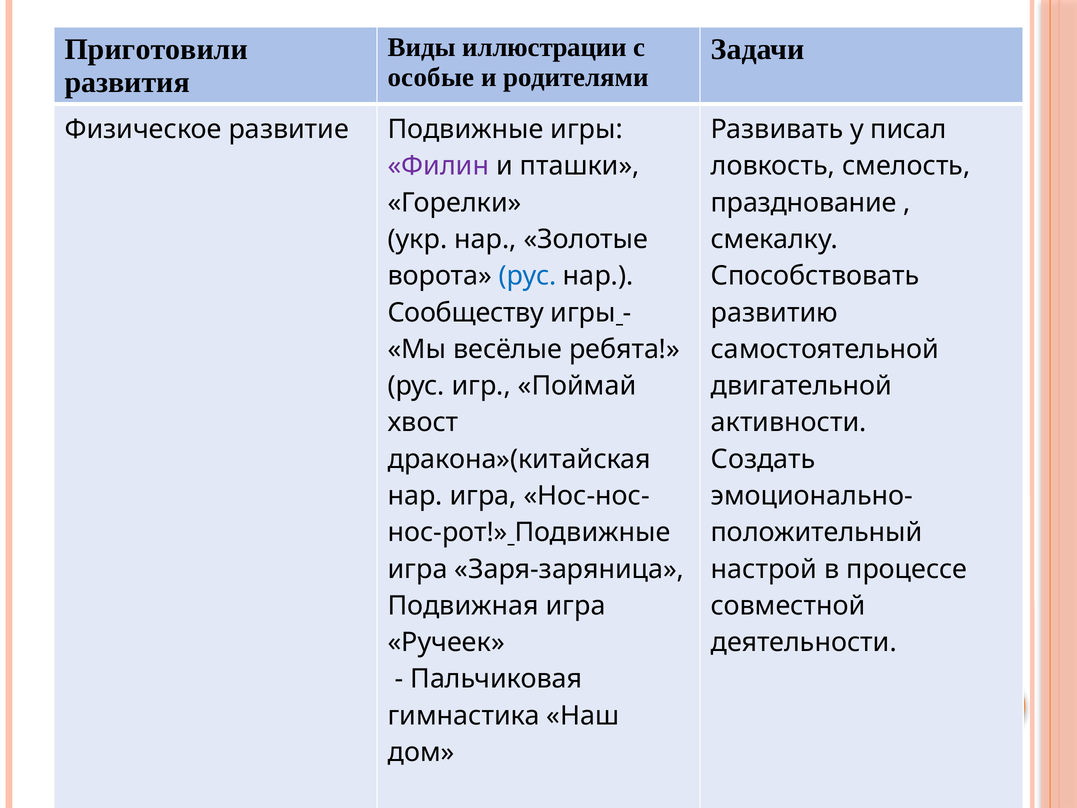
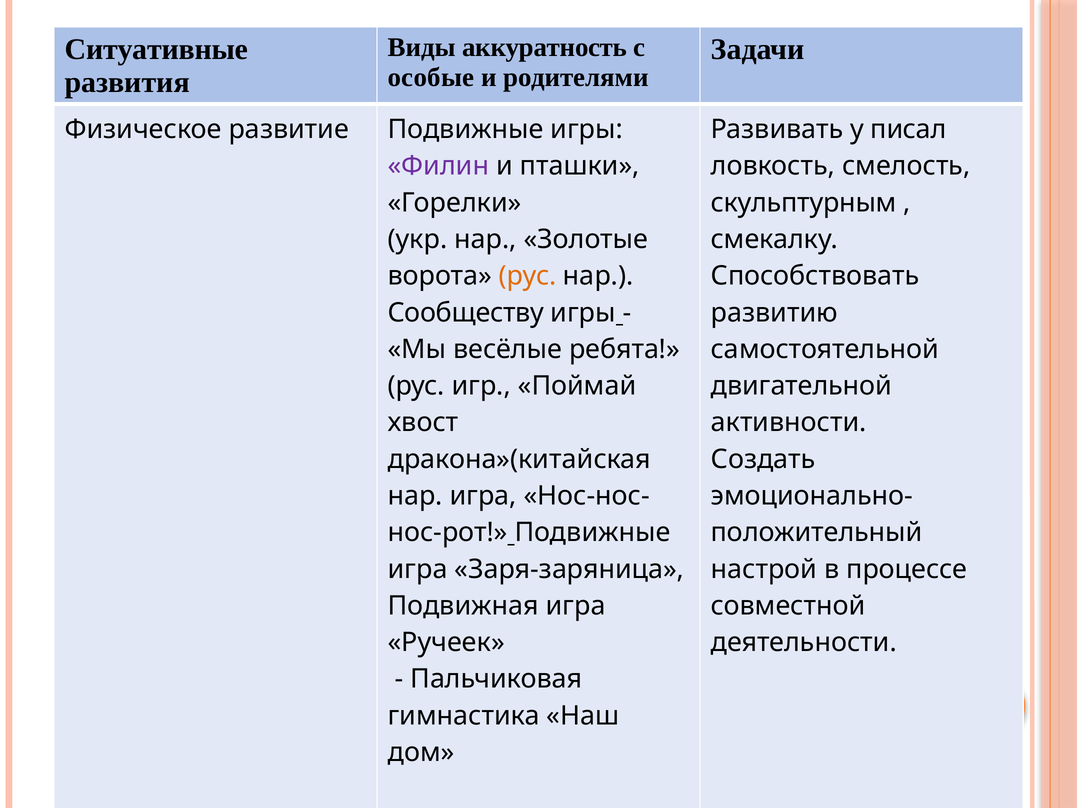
иллюстрации: иллюстрации -> аккуратность (545, 47)
Приготовили: Приготовили -> Ситуативные (156, 49)
празднование: празднование -> скульптурным (804, 203)
рус colour: blue -> orange (528, 276)
